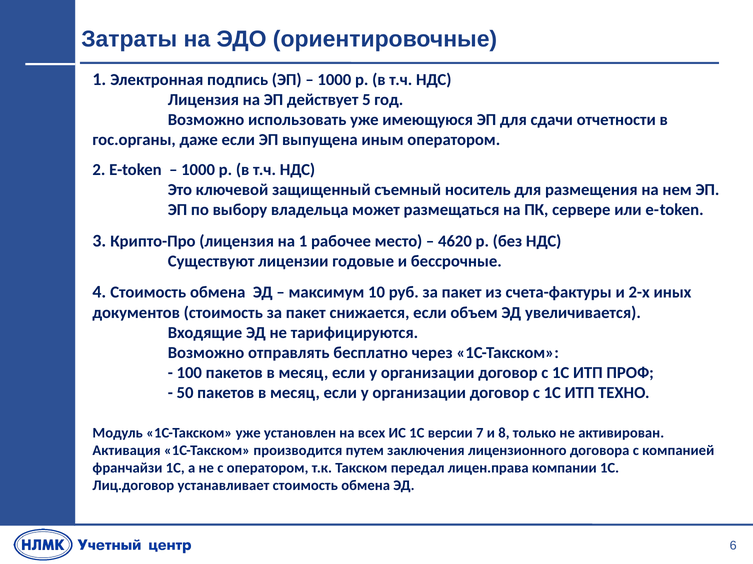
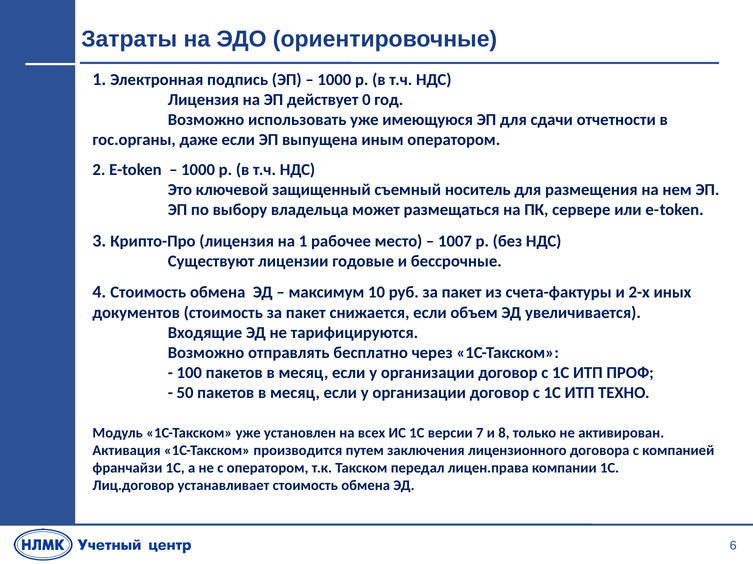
5: 5 -> 0 (366, 100)
4620: 4620 -> 1007 (455, 241)
